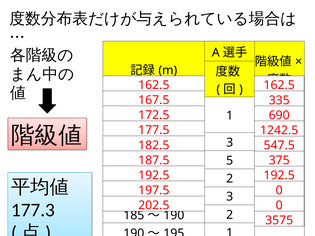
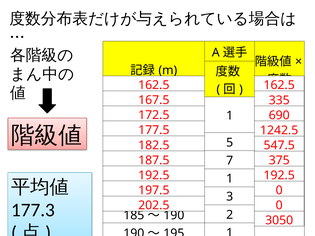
3: 3 -> 5 (230, 143)
5: 5 -> 7 (230, 161)
2: 2 -> 1 (230, 179)
3575: 3575 -> 3050 (279, 221)
